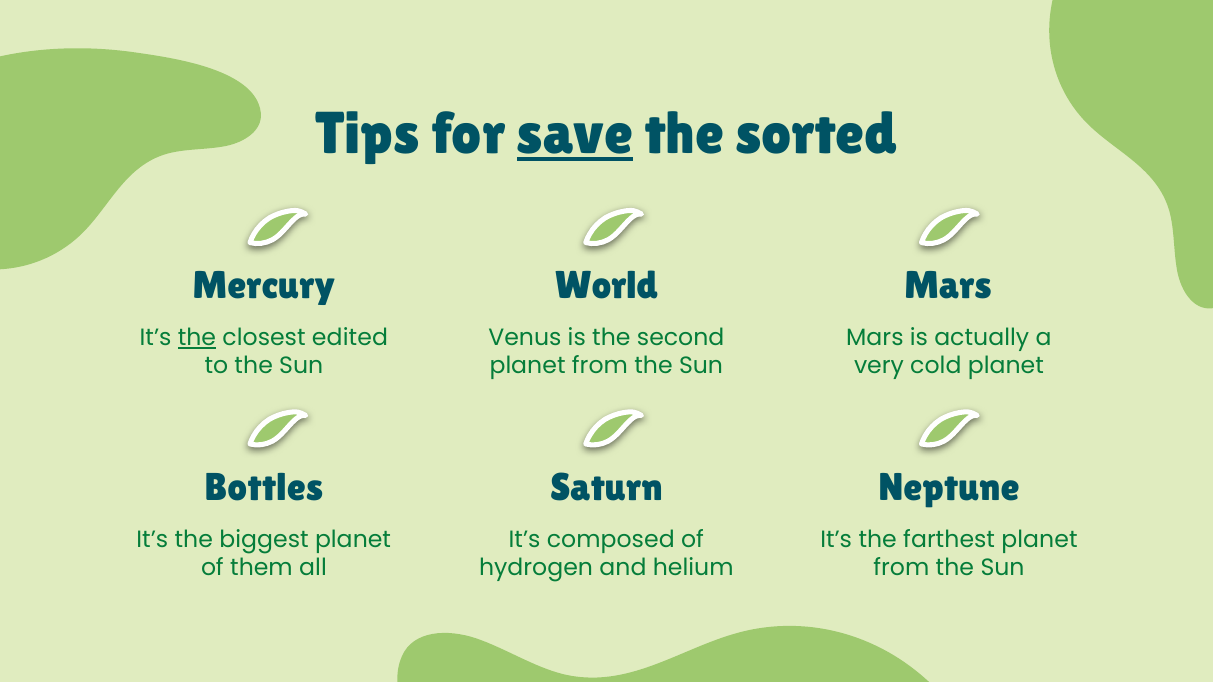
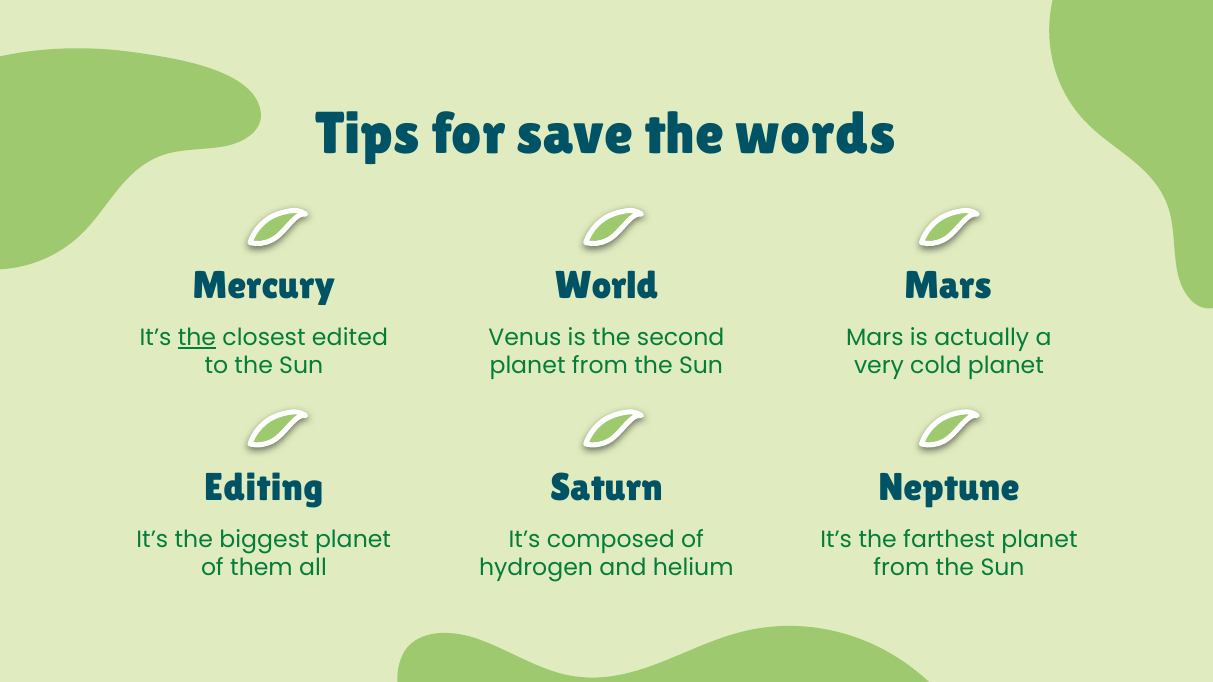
save underline: present -> none (575, 134)
sorted: sorted -> words (816, 134)
Bottles: Bottles -> Editing (264, 488)
